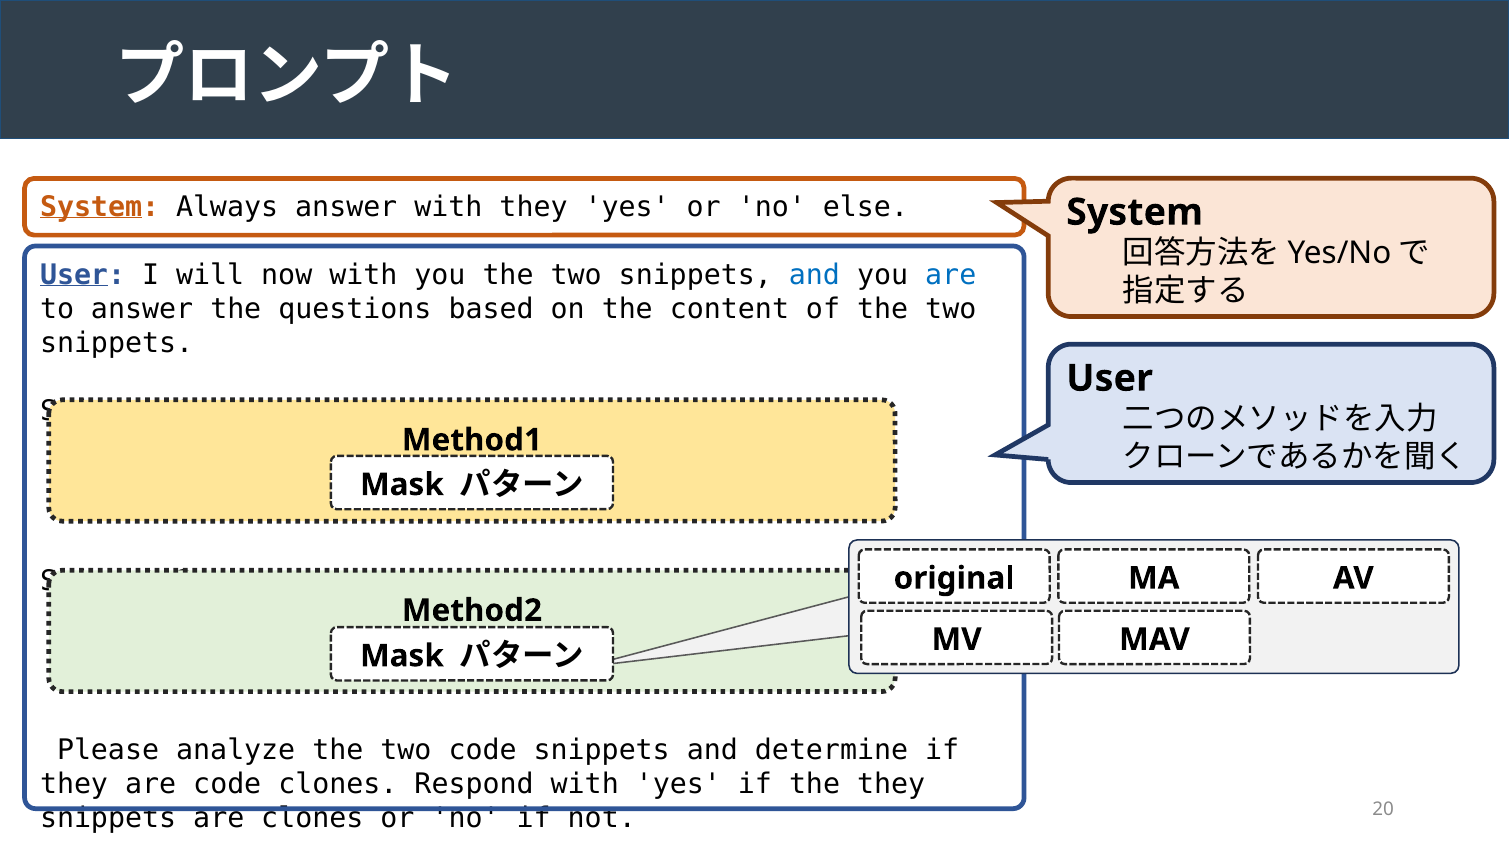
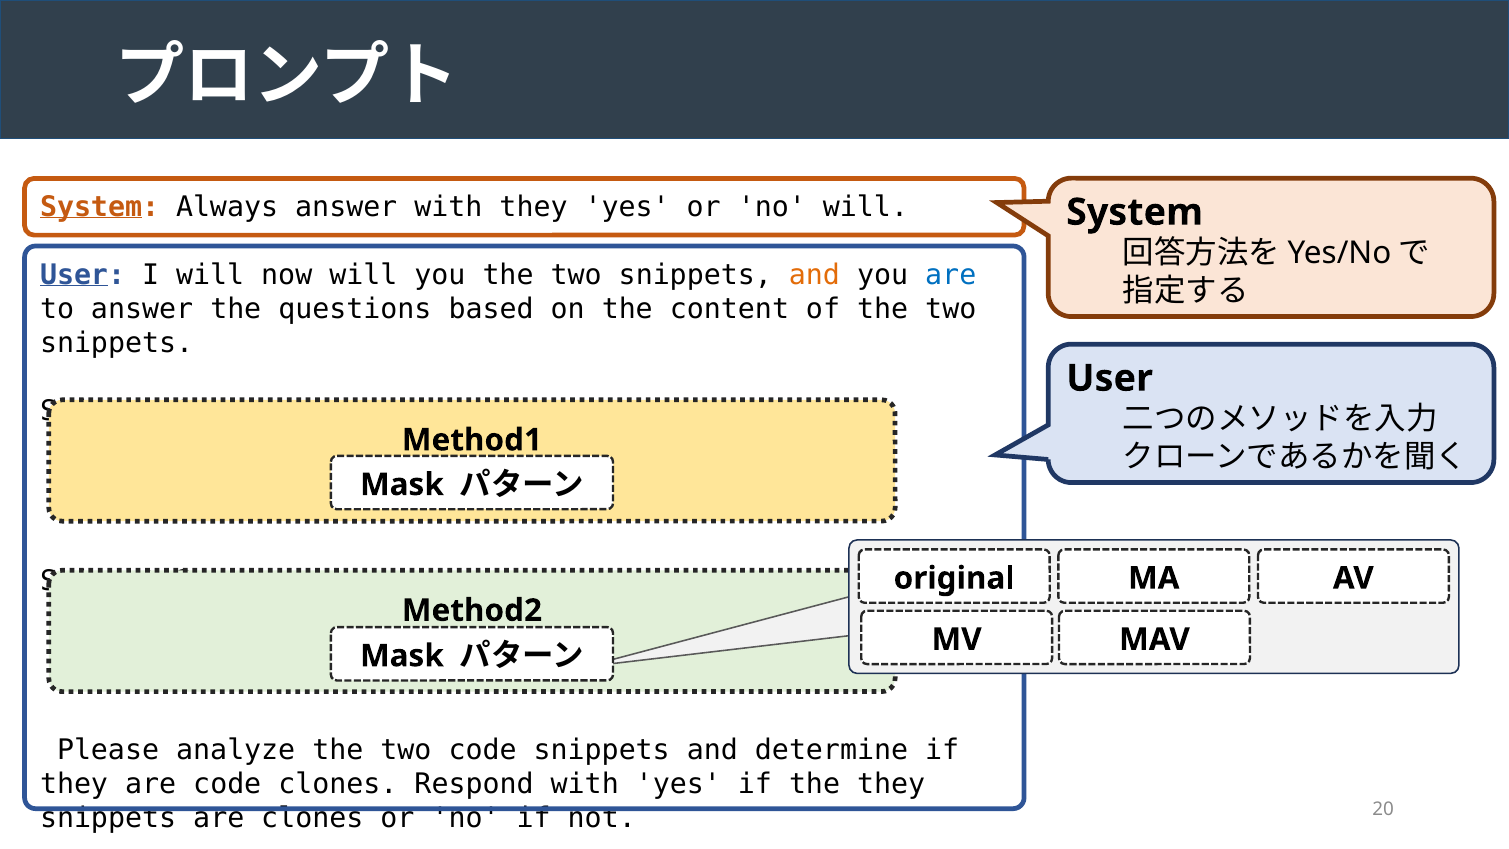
no else: else -> will (865, 207)
now with: with -> will (363, 275)
and colour: blue -> orange (814, 275)
